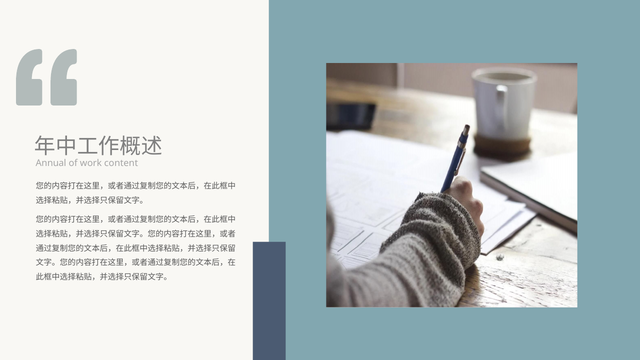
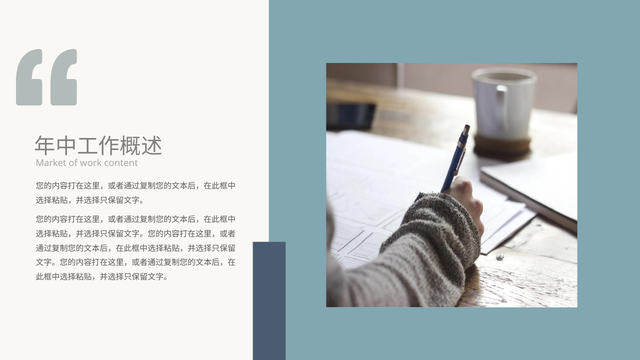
Annual: Annual -> Market (51, 163)
